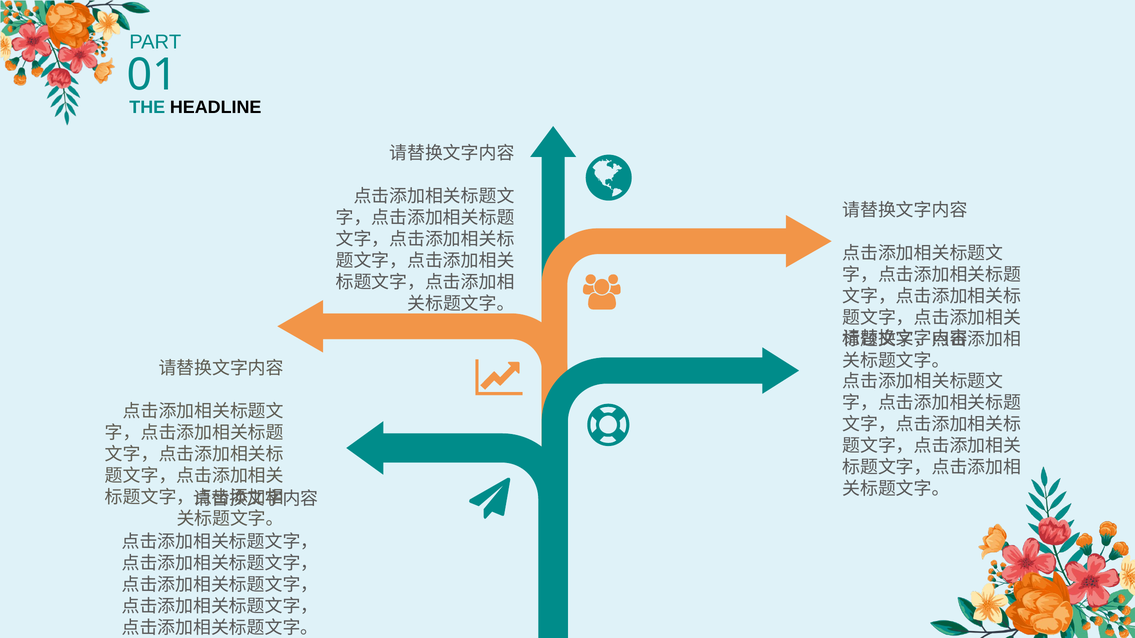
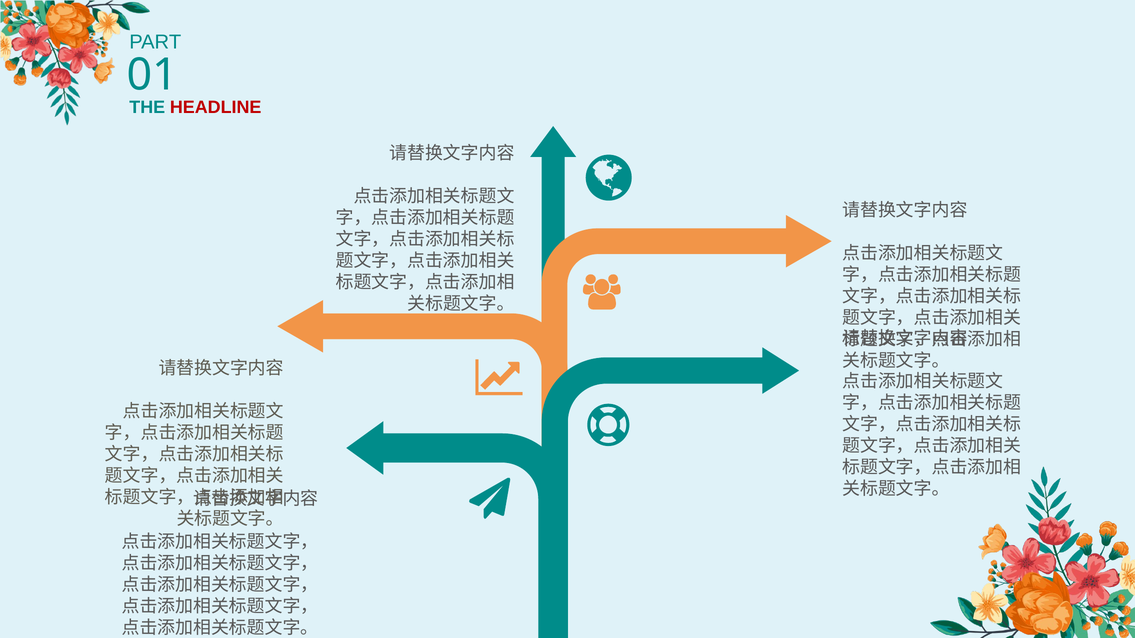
HEADLINE colour: black -> red (216, 108)
